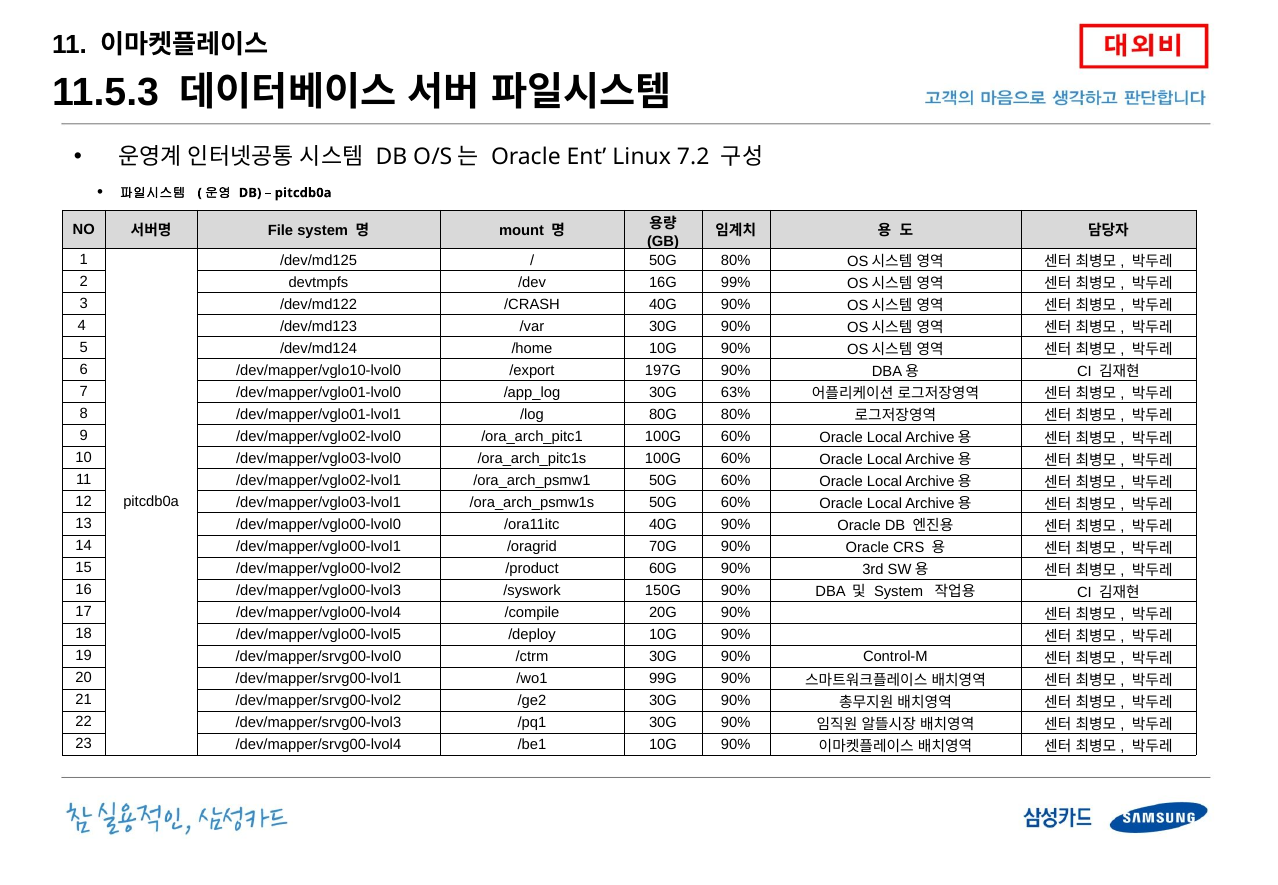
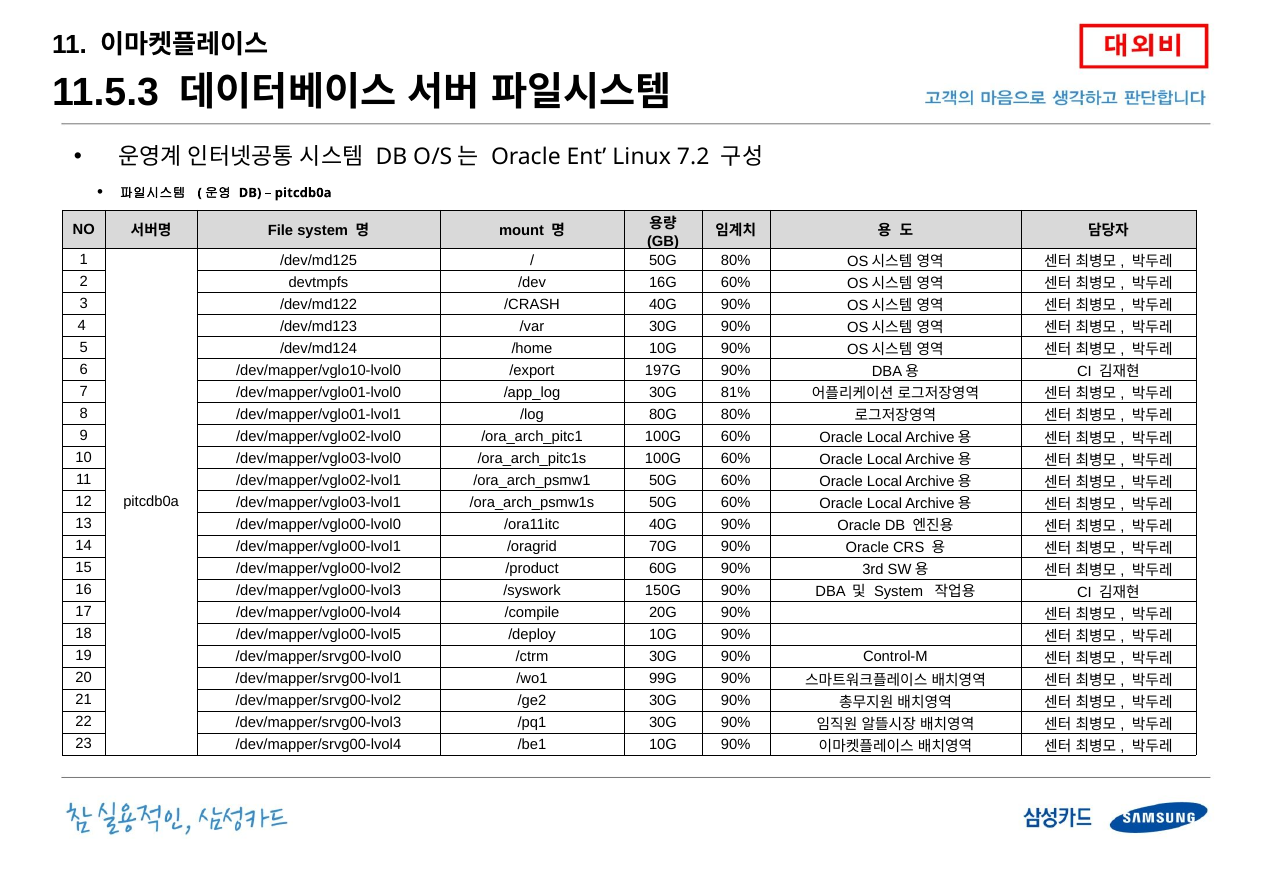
16G 99%: 99% -> 60% (736, 282)
63%: 63% -> 81% (736, 392)
